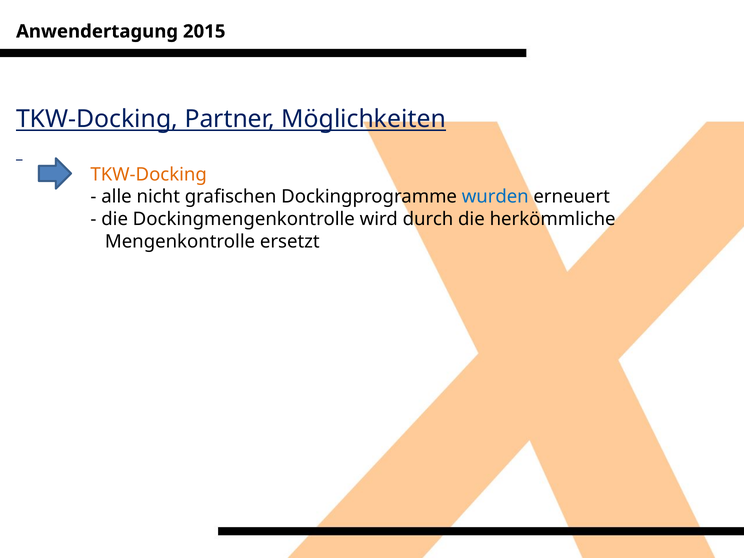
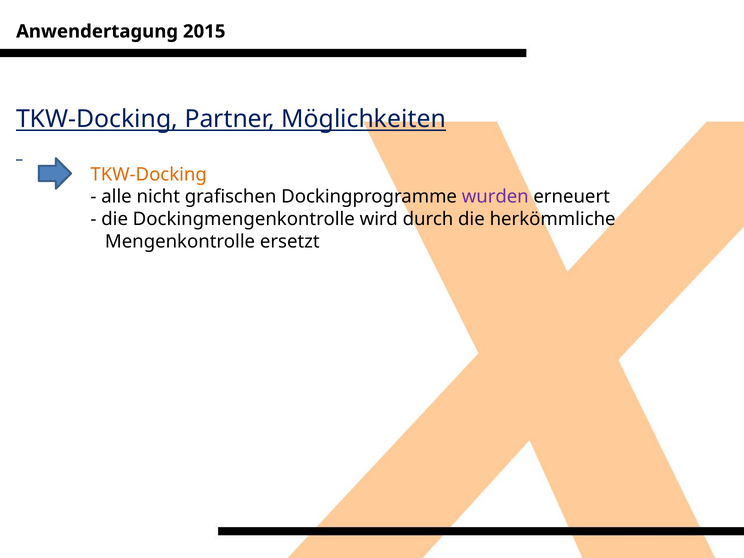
wurden colour: blue -> purple (495, 197)
